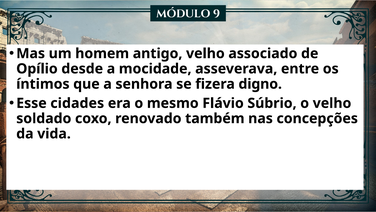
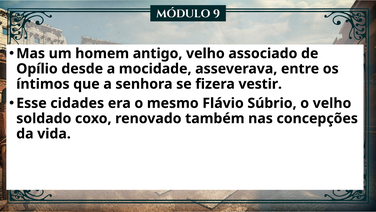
digno: digno -> vestir (260, 84)
